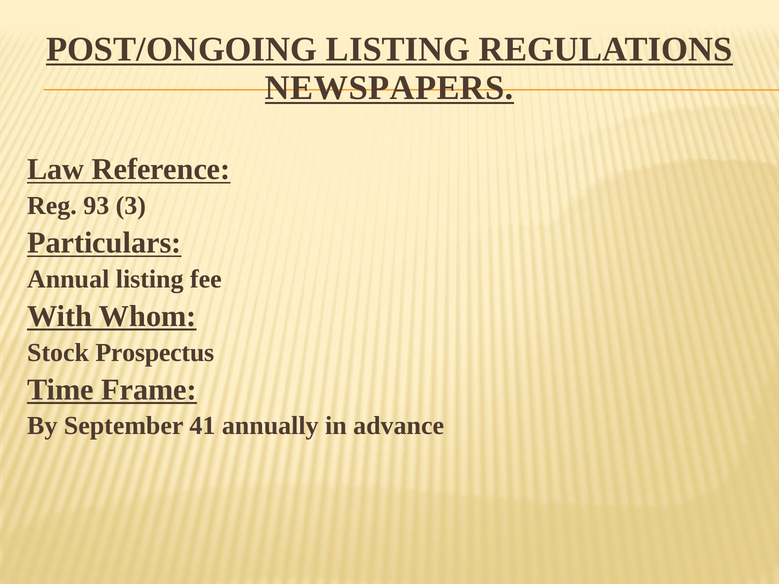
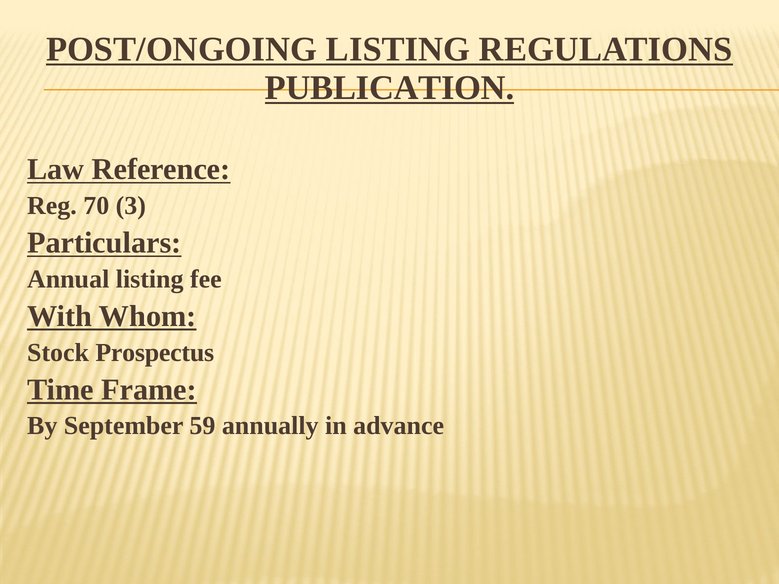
NEWSPAPERS: NEWSPAPERS -> PUBLICATION (390, 88)
93: 93 -> 70 (96, 206)
41: 41 -> 59 (202, 426)
